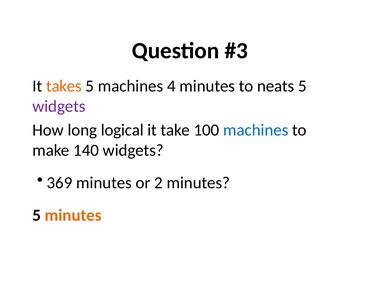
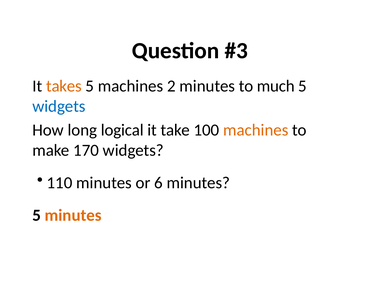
4: 4 -> 2 (171, 86)
neats: neats -> much (276, 86)
widgets colour: purple -> blue (59, 106)
machines colour: blue -> orange (256, 130)
140: 140 -> 170 (86, 150)
369: 369 -> 110 (59, 183)
2: 2 -> 6 (158, 183)
